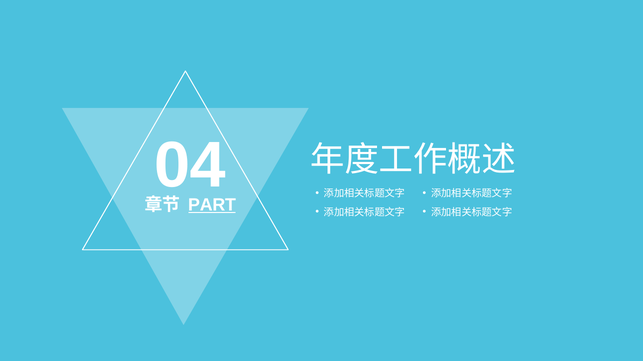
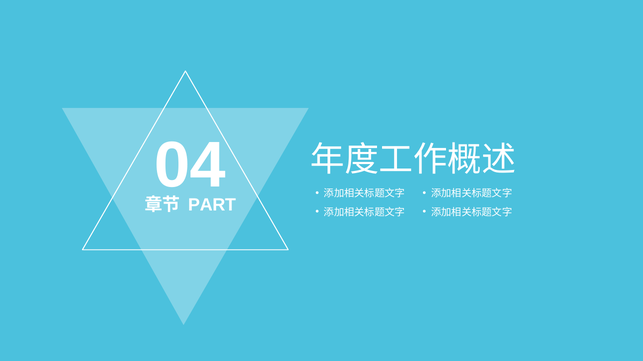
PART underline: present -> none (212, 205)
